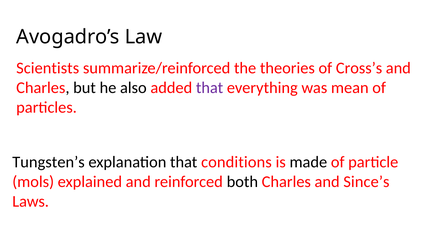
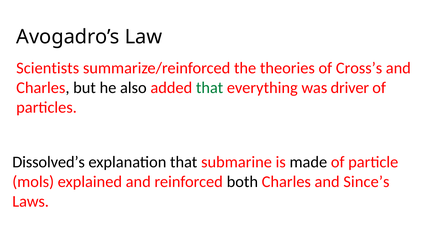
that colour: purple -> green (210, 88)
mean: mean -> driver (350, 88)
Tungsten’s: Tungsten’s -> Dissolved’s (49, 162)
conditions: conditions -> submarine (237, 162)
